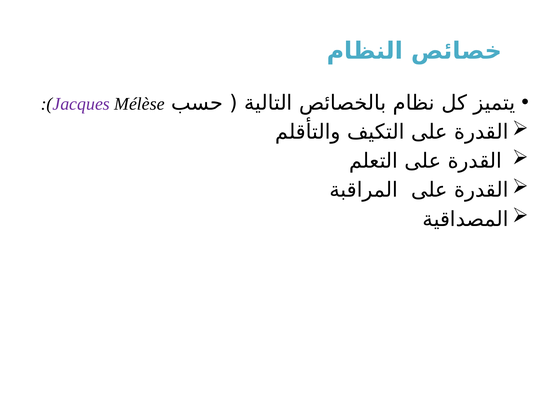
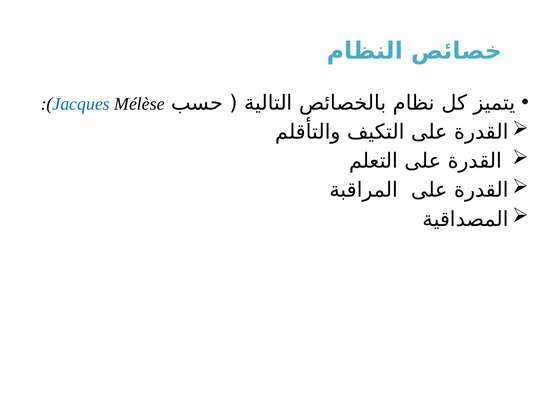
Jacques colour: purple -> blue (81, 104)
